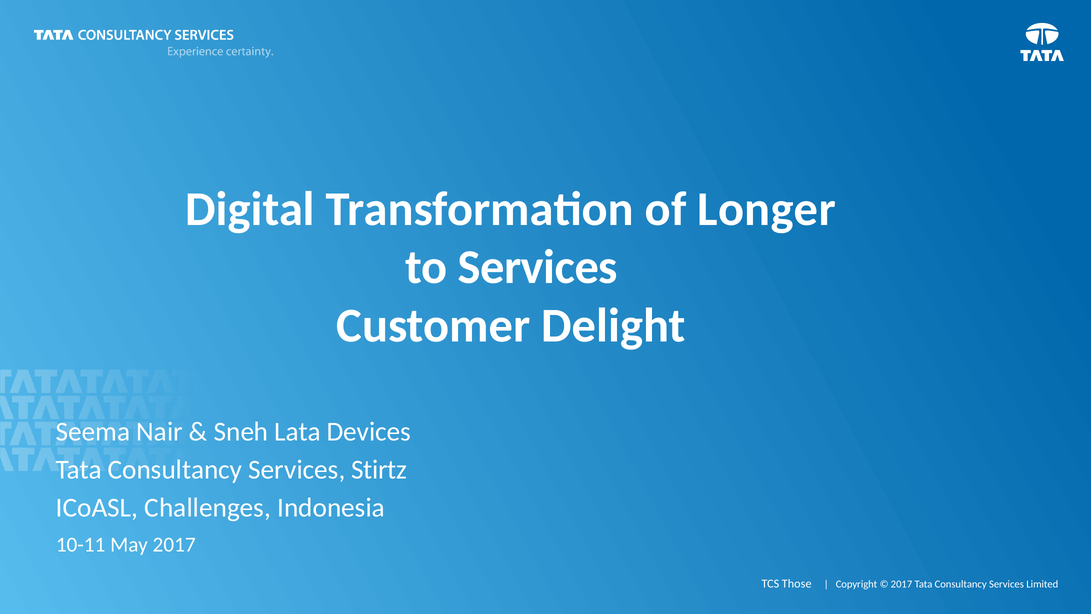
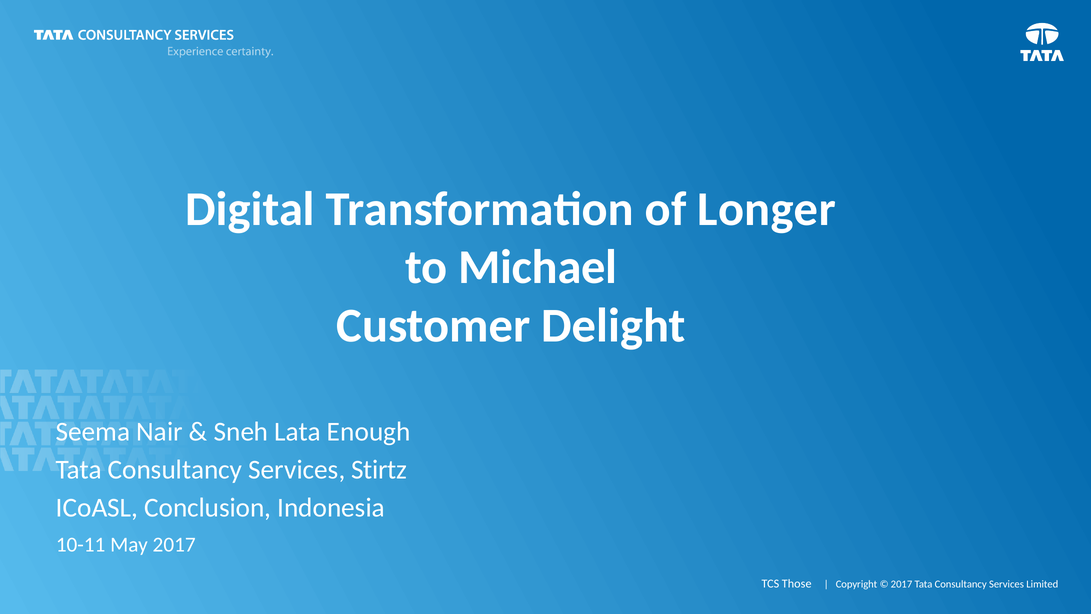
to Services: Services -> Michael (538, 267)
Devices: Devices -> Enough (369, 431)
Challenges: Challenges -> Conclusion (208, 508)
